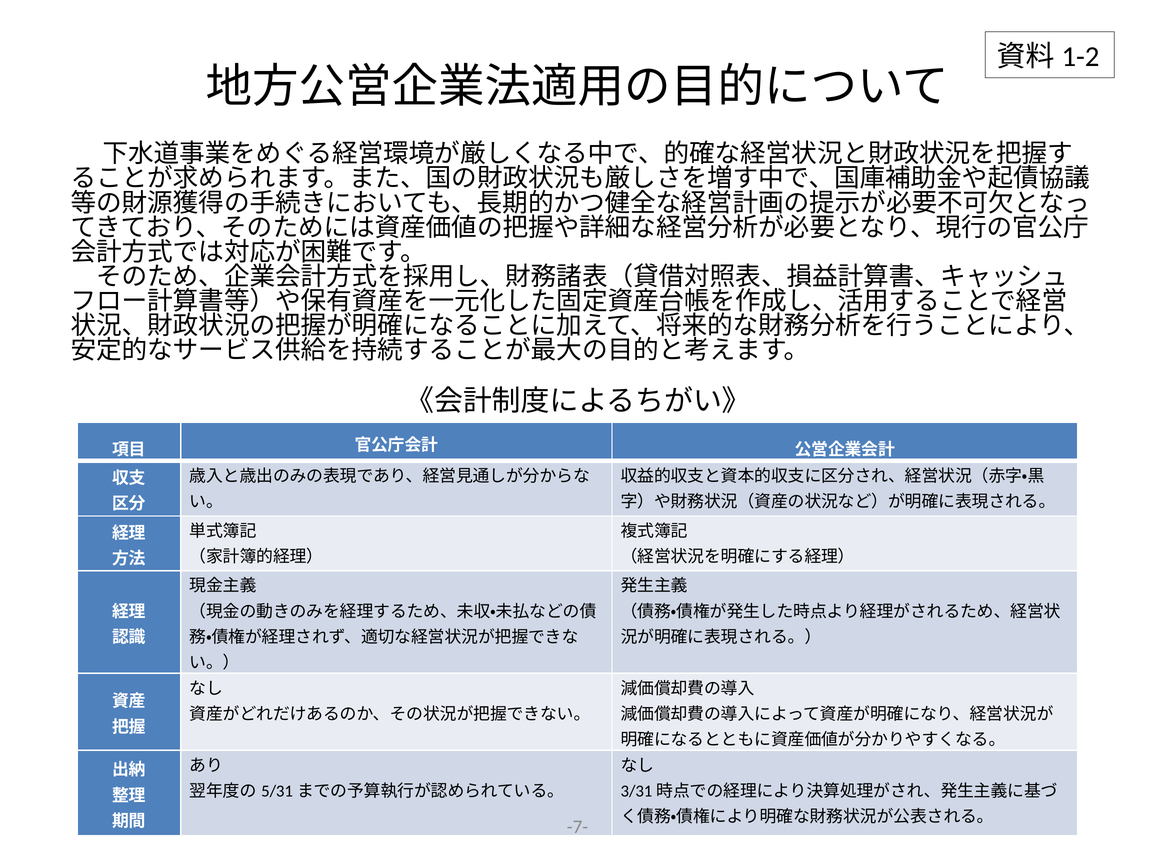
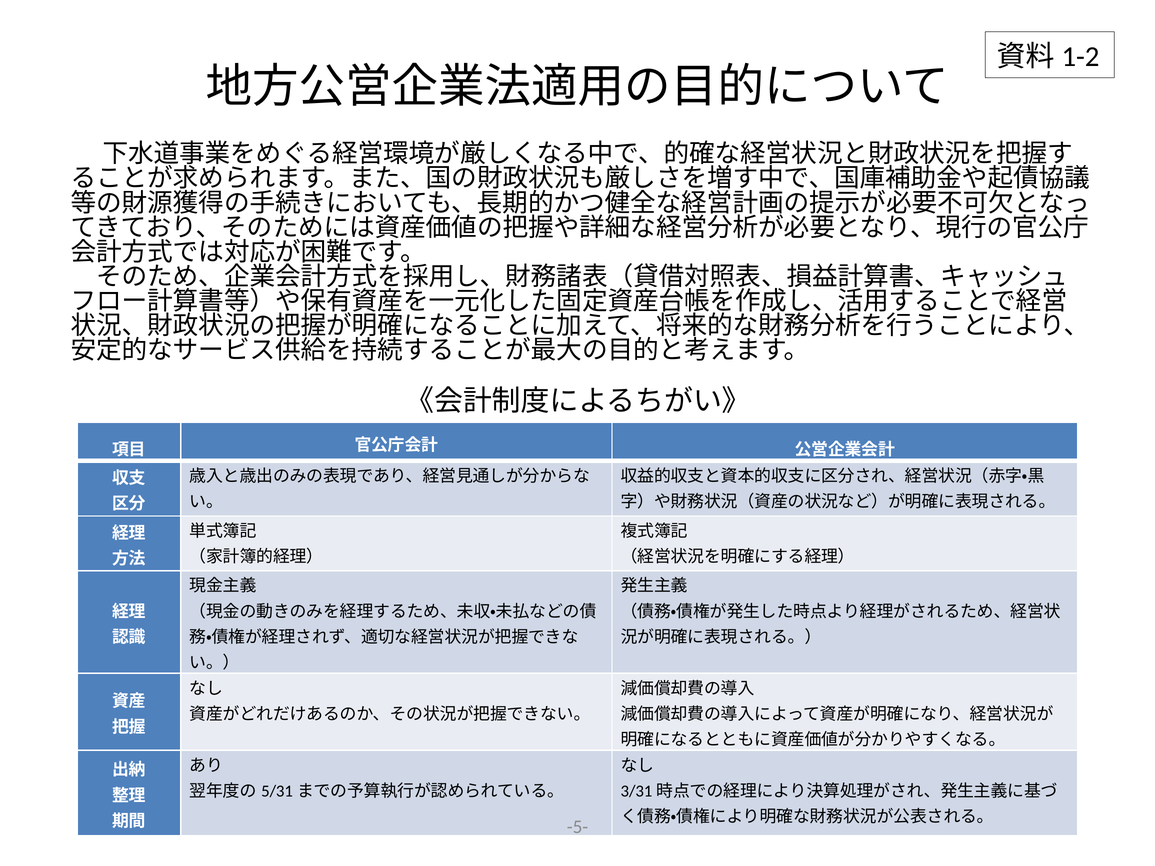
-7-: -7- -> -5- (578, 827)
